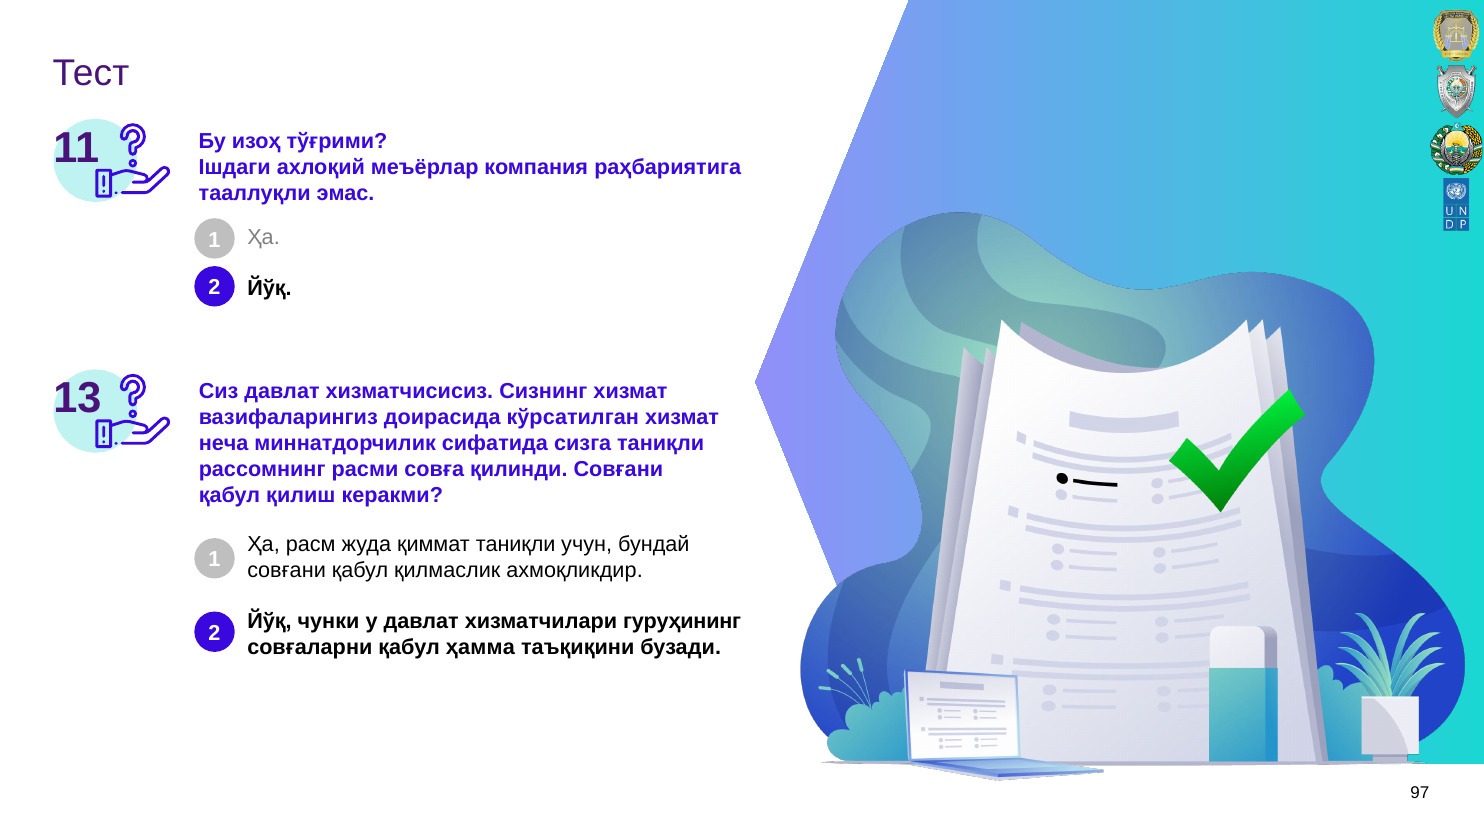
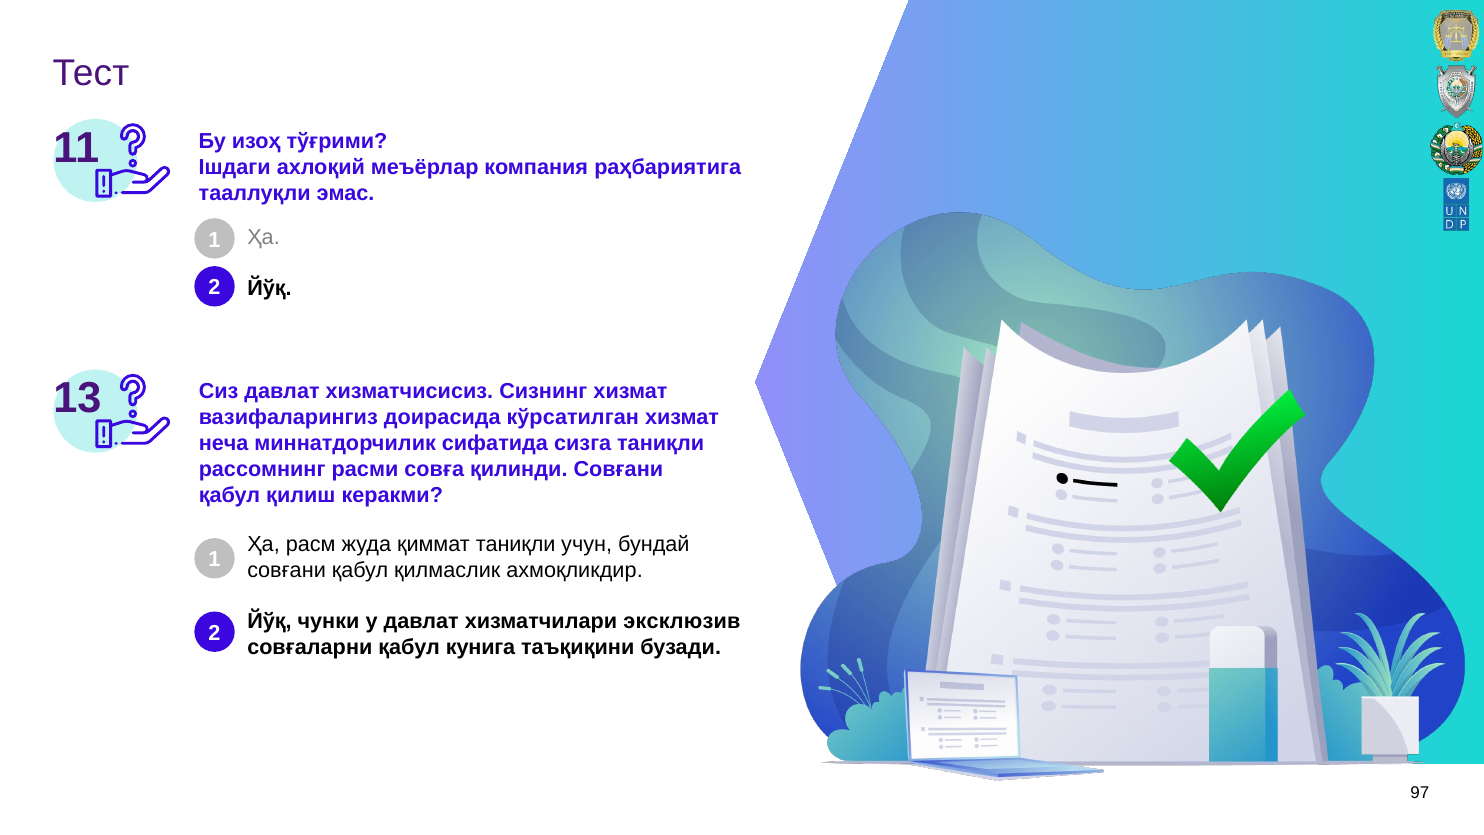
гуруҳининг: гуруҳининг -> эксклюзив (682, 621)
ҳамма: ҳамма -> кунига (481, 647)
